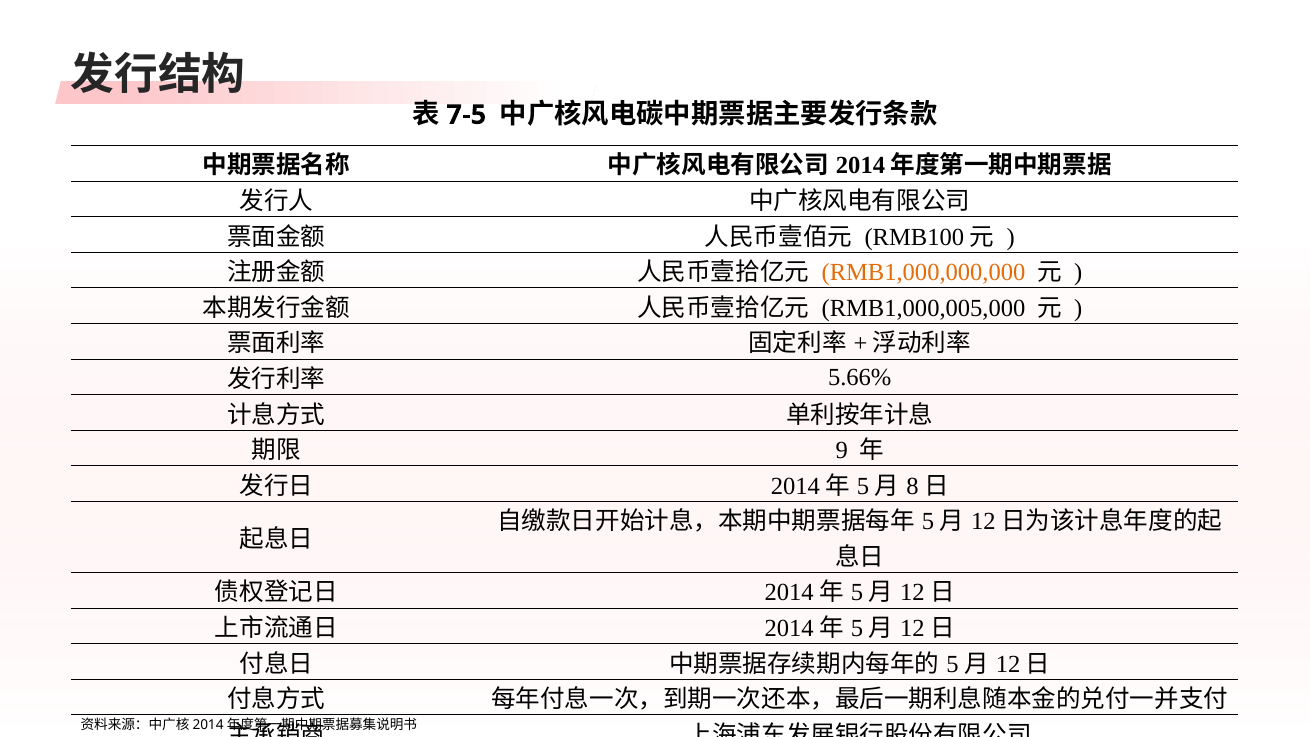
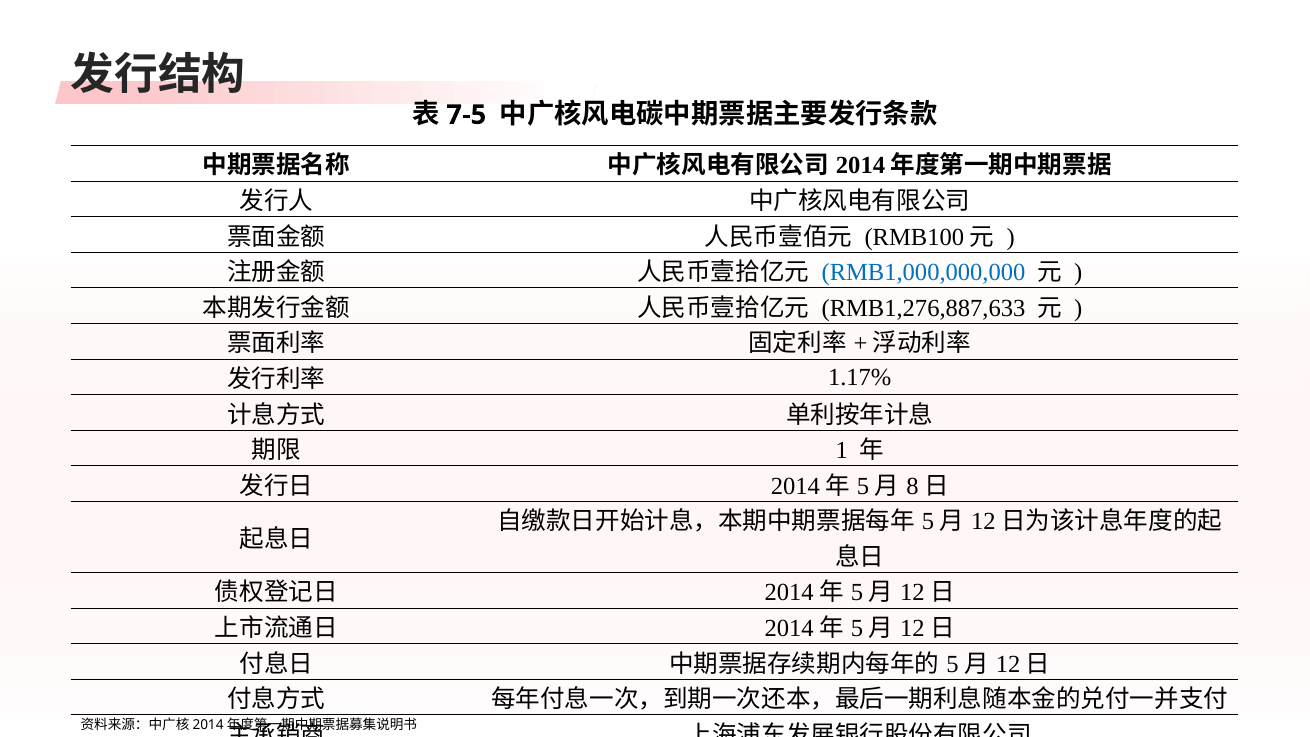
RMB1,000,000,000 colour: orange -> blue (924, 272)
RMB1,000,005,000: RMB1,000,005,000 -> RMB1,276,887,633 (924, 308)
5.66%: 5.66% -> 1.17% (860, 377)
9: 9 -> 1 (842, 450)
